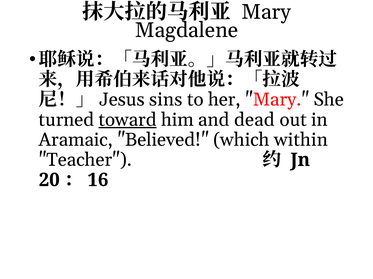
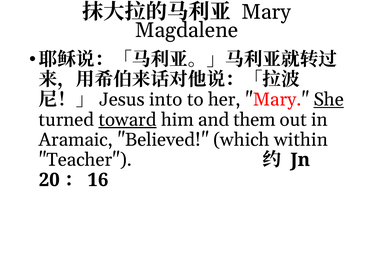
sins: sins -> into (166, 100)
She underline: none -> present (329, 100)
dead: dead -> them (255, 120)
